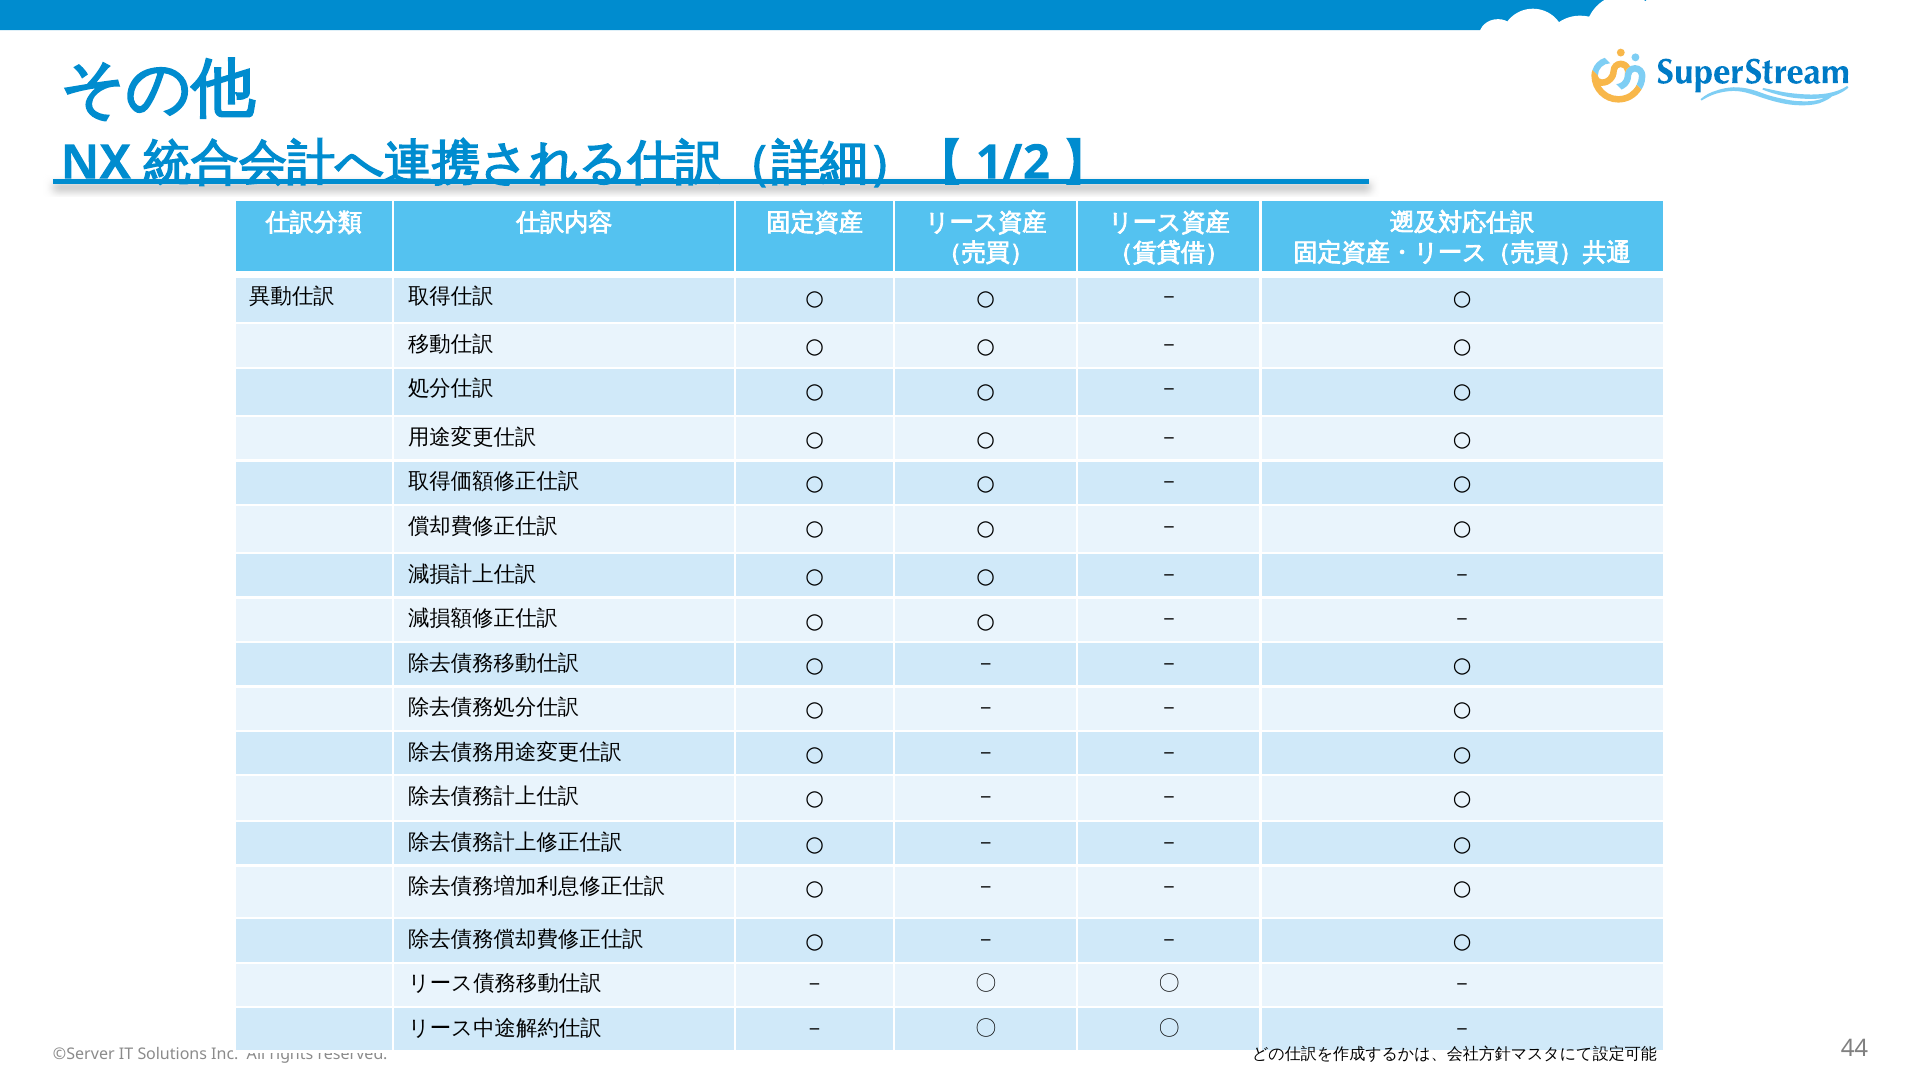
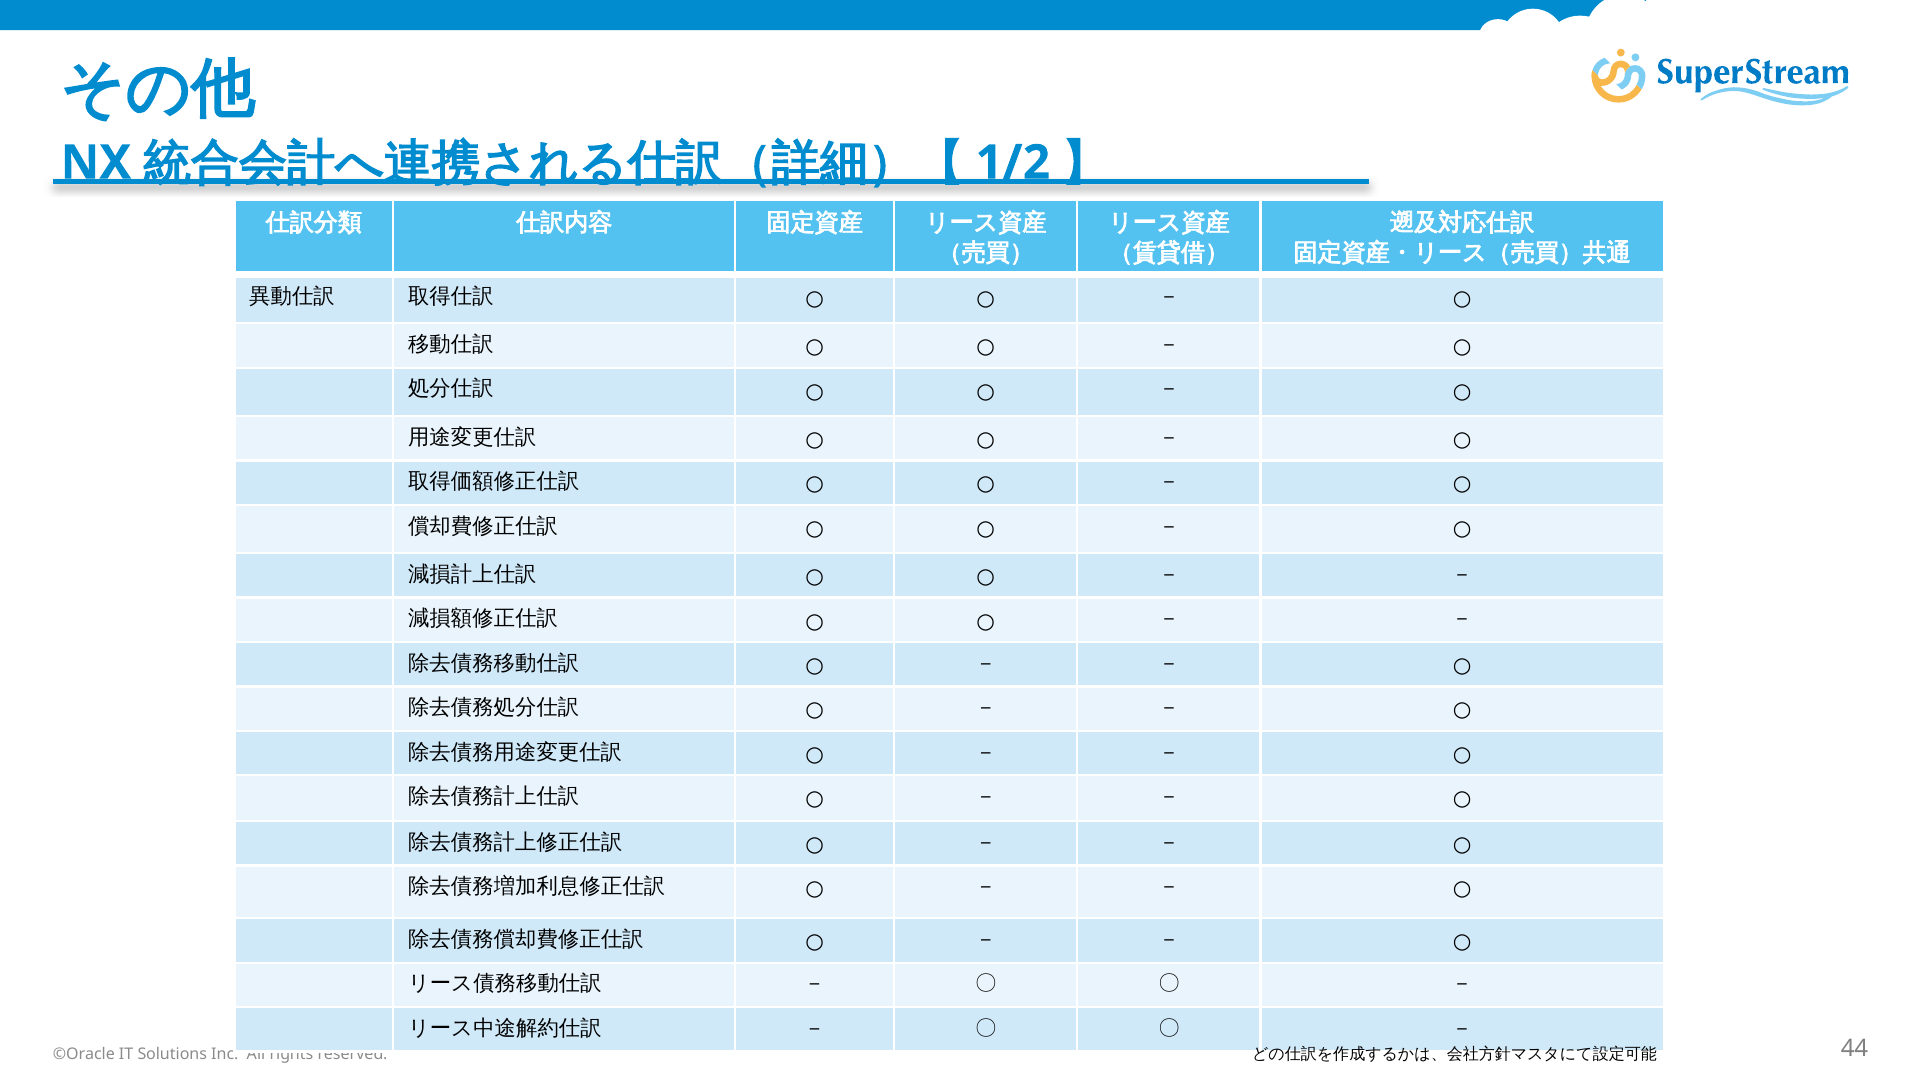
©Server: ©Server -> ©Oracle (84, 1053)
